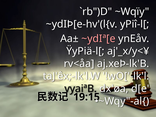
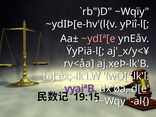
vyaiªB colour: black -> purple (81, 89)
